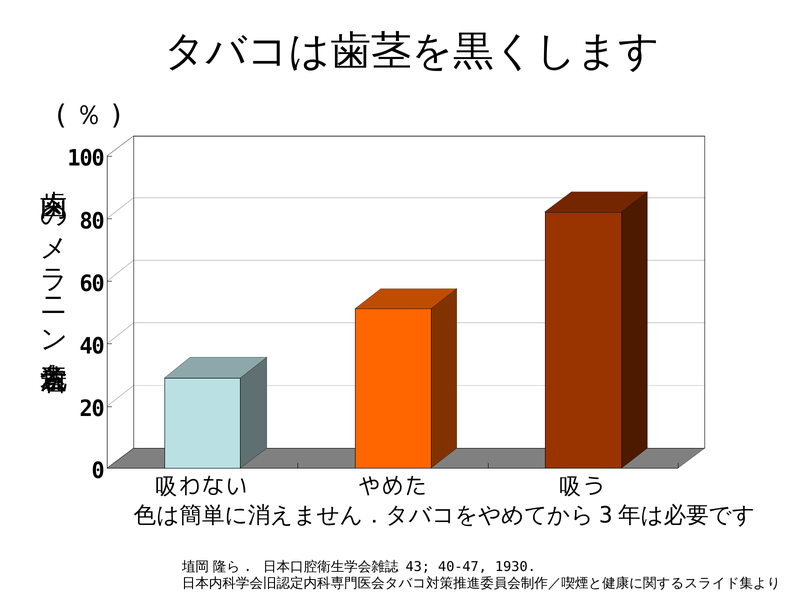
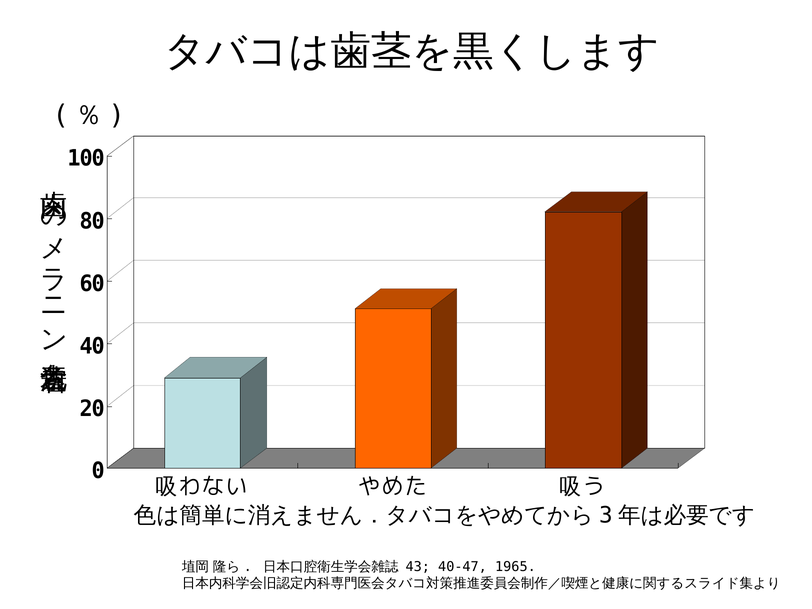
1930: 1930 -> 1965 (515, 567)
